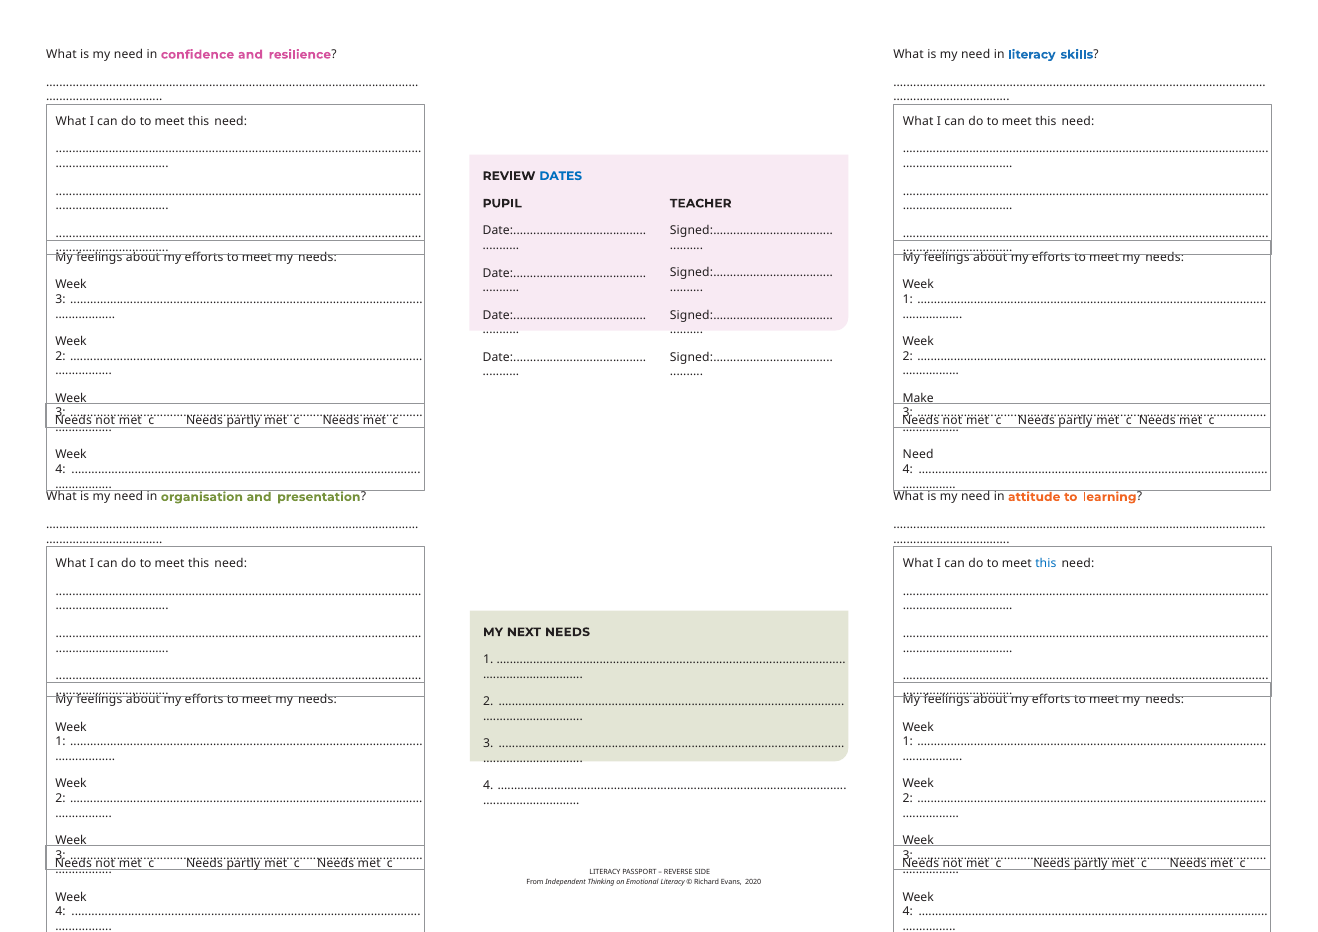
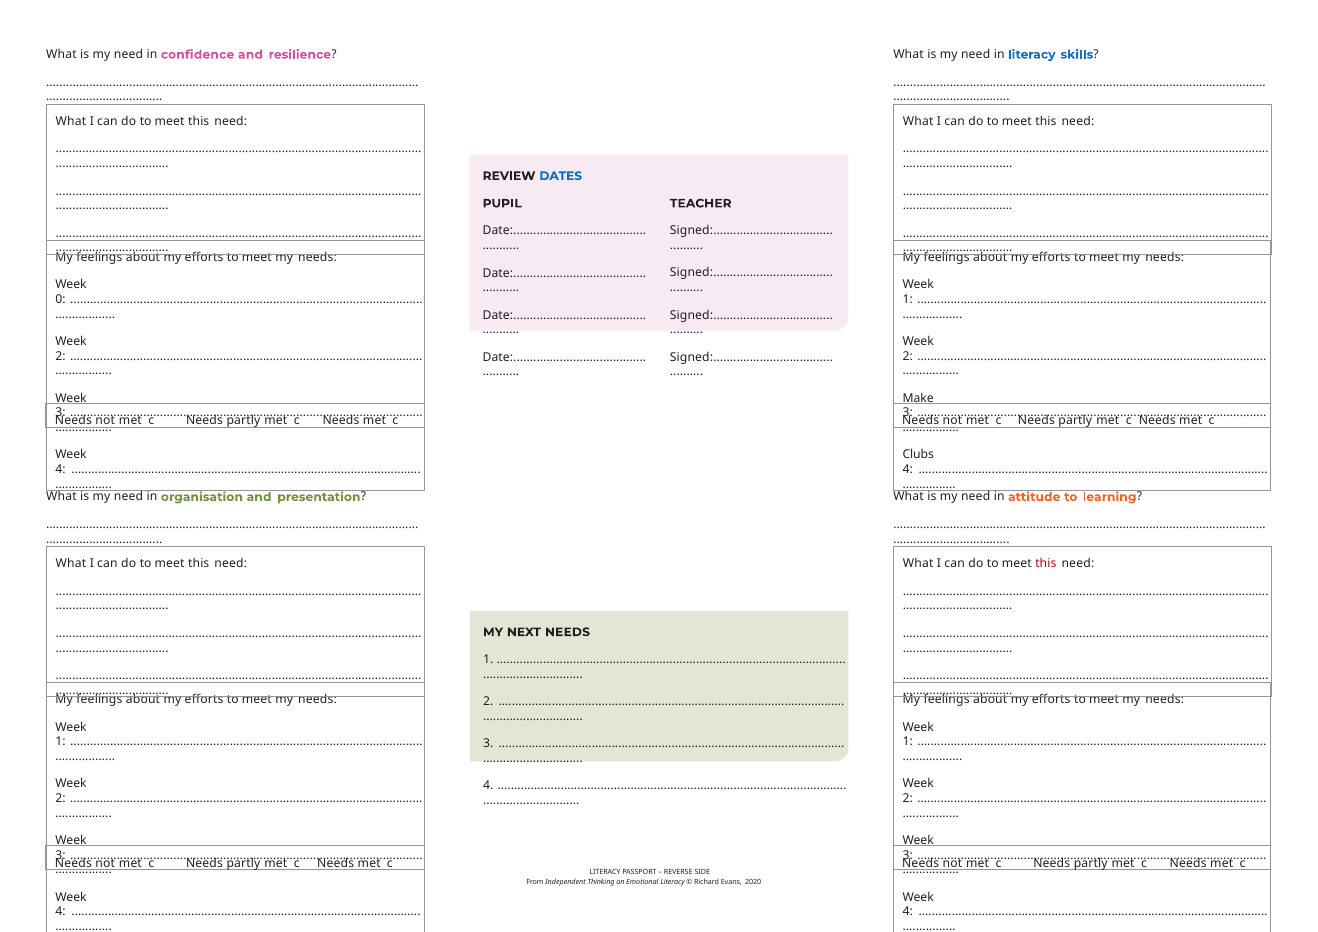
3: 3 -> 0 (60, 299)
Need: Need -> Clubs (918, 455)
this colour: blue -> red (1046, 564)
